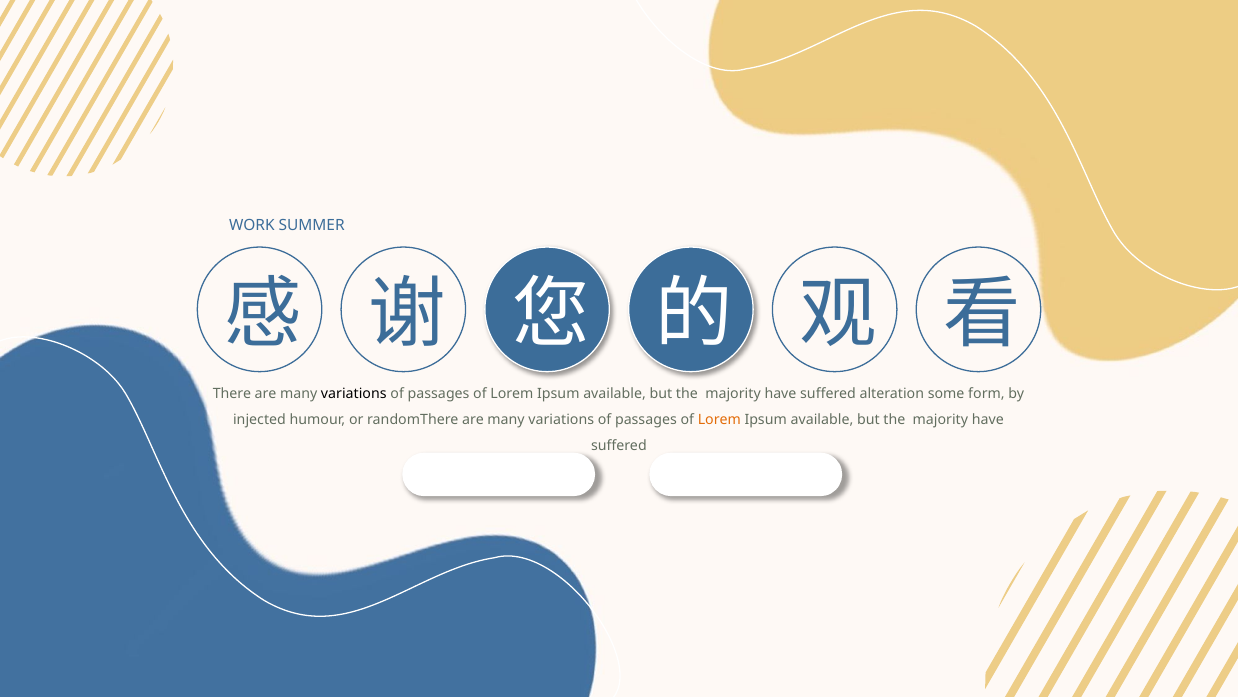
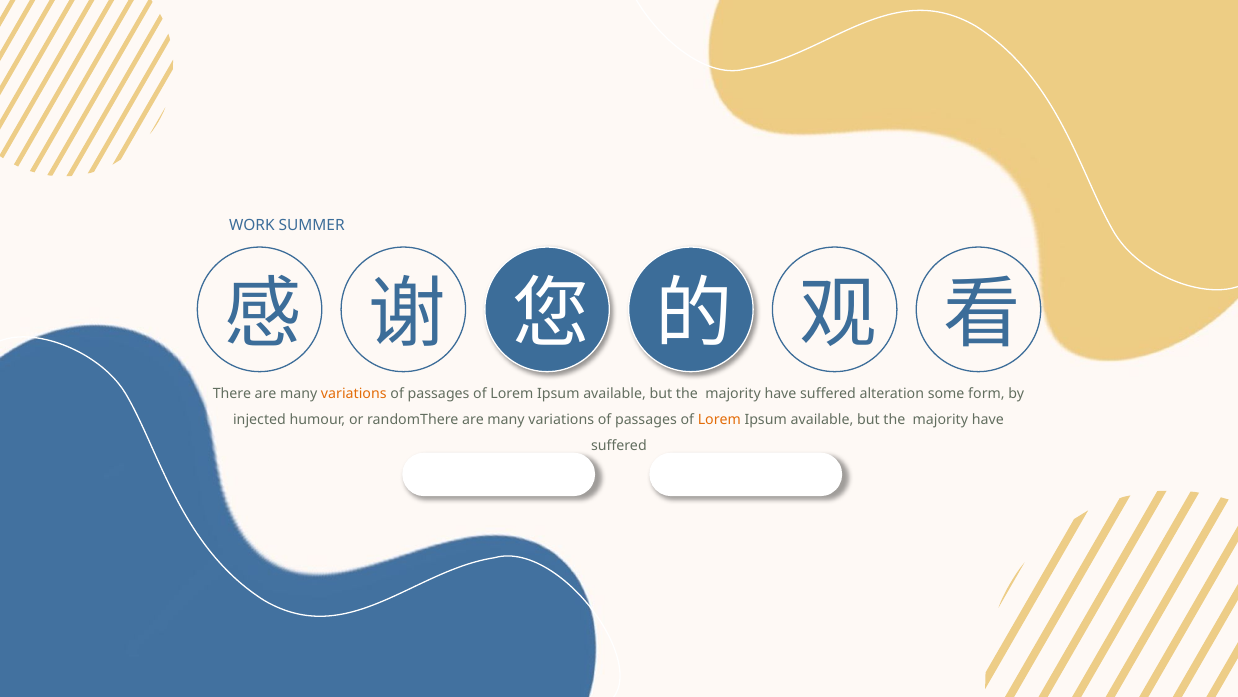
variations colour: black -> orange (354, 394)
